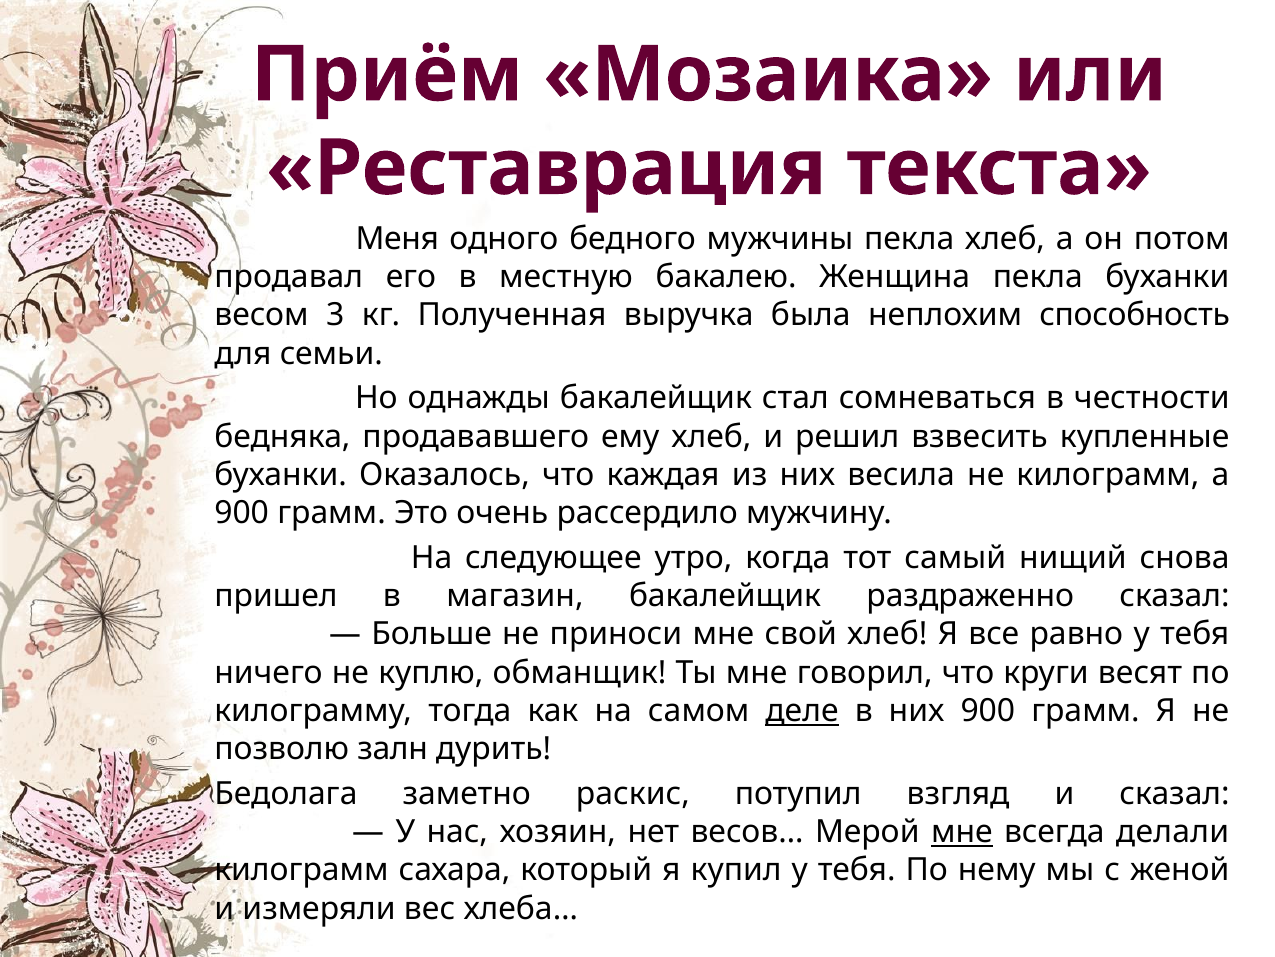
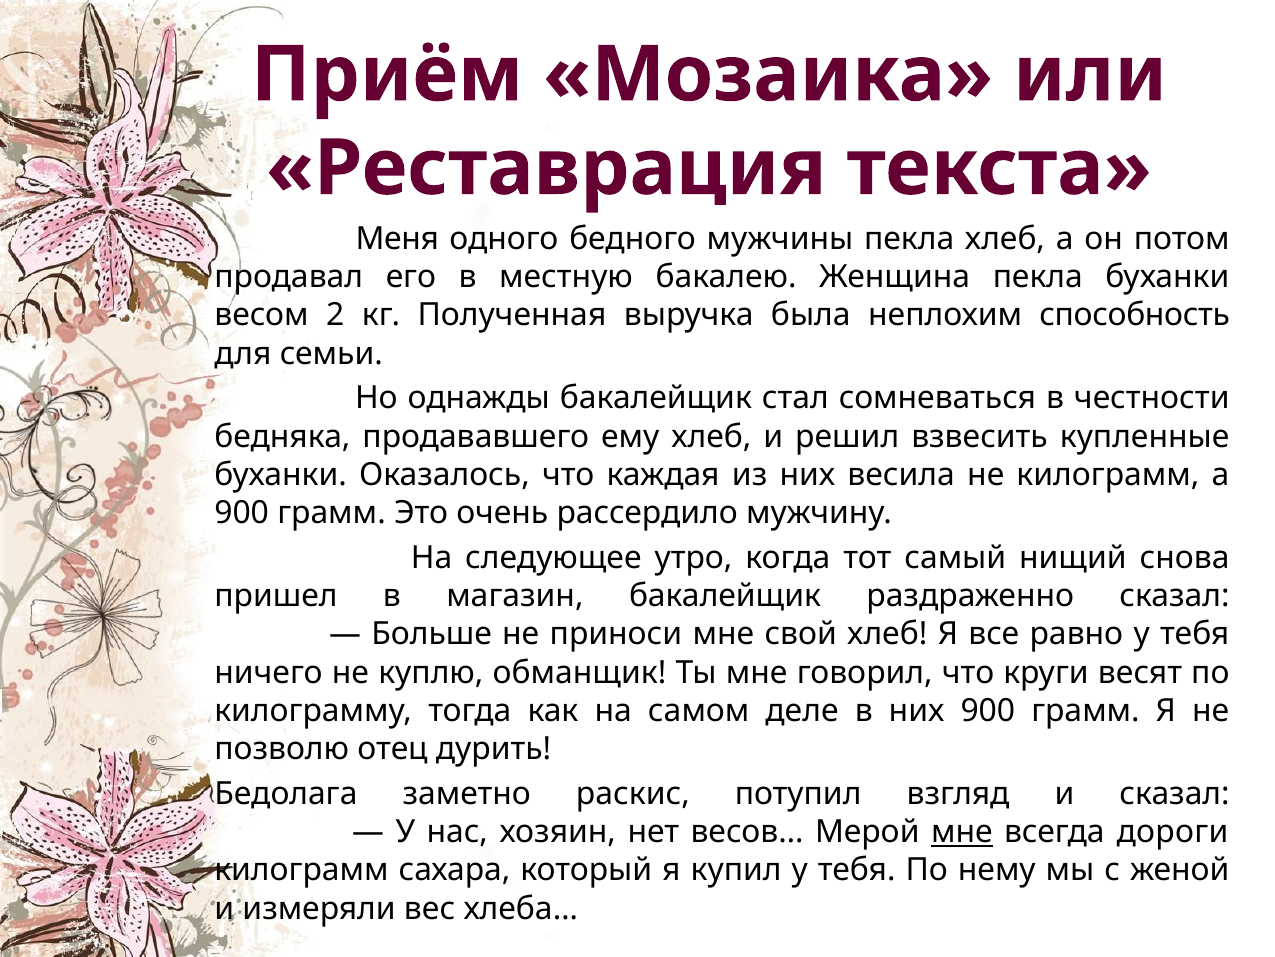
3: 3 -> 2 (335, 315)
деле underline: present -> none (802, 710)
залн: залн -> отец (393, 749)
делали: делали -> дороги (1173, 831)
